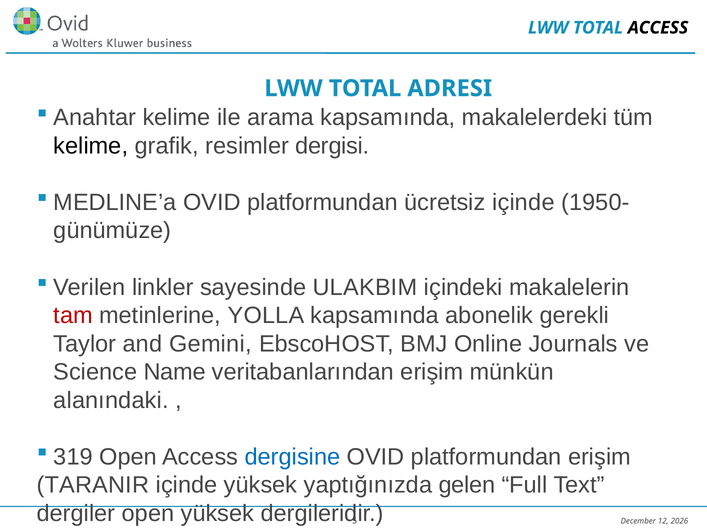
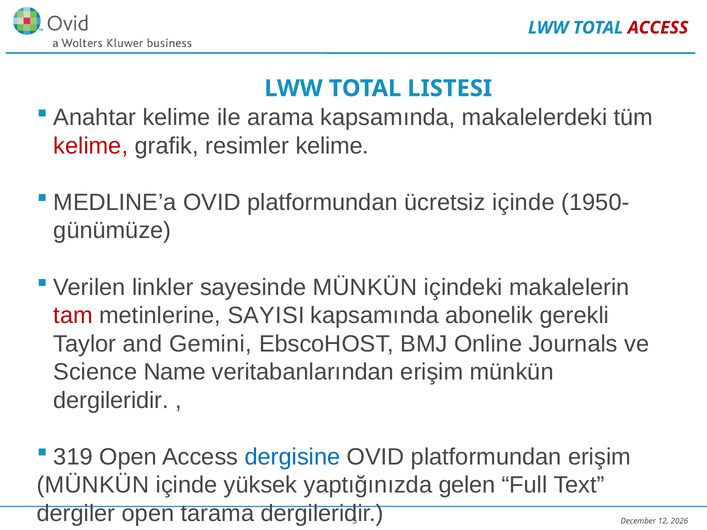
ACCESS colour: black -> red (658, 28)
ADRESI: ADRESI -> LISTESI (450, 88)
kelime colour: black -> red (91, 146)
resimler dergisi: dergisi -> kelime (332, 146)
sayesinde ULAKBIM: ULAKBIM -> MÜNKÜN (365, 287)
YOLLA: YOLLA -> SAYISI (266, 316)
alanındaki: alanındaki -> dergileridir (111, 400)
TARANIR: TARANIR -> MÜNKÜN (93, 485)
open yüksek: yüksek -> tarama (217, 514)
